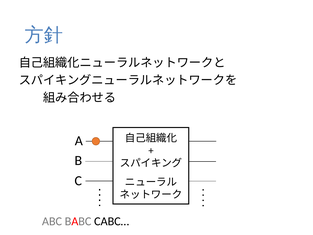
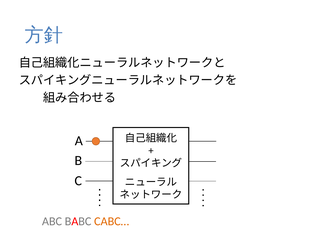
CABC… colour: black -> orange (112, 221)
